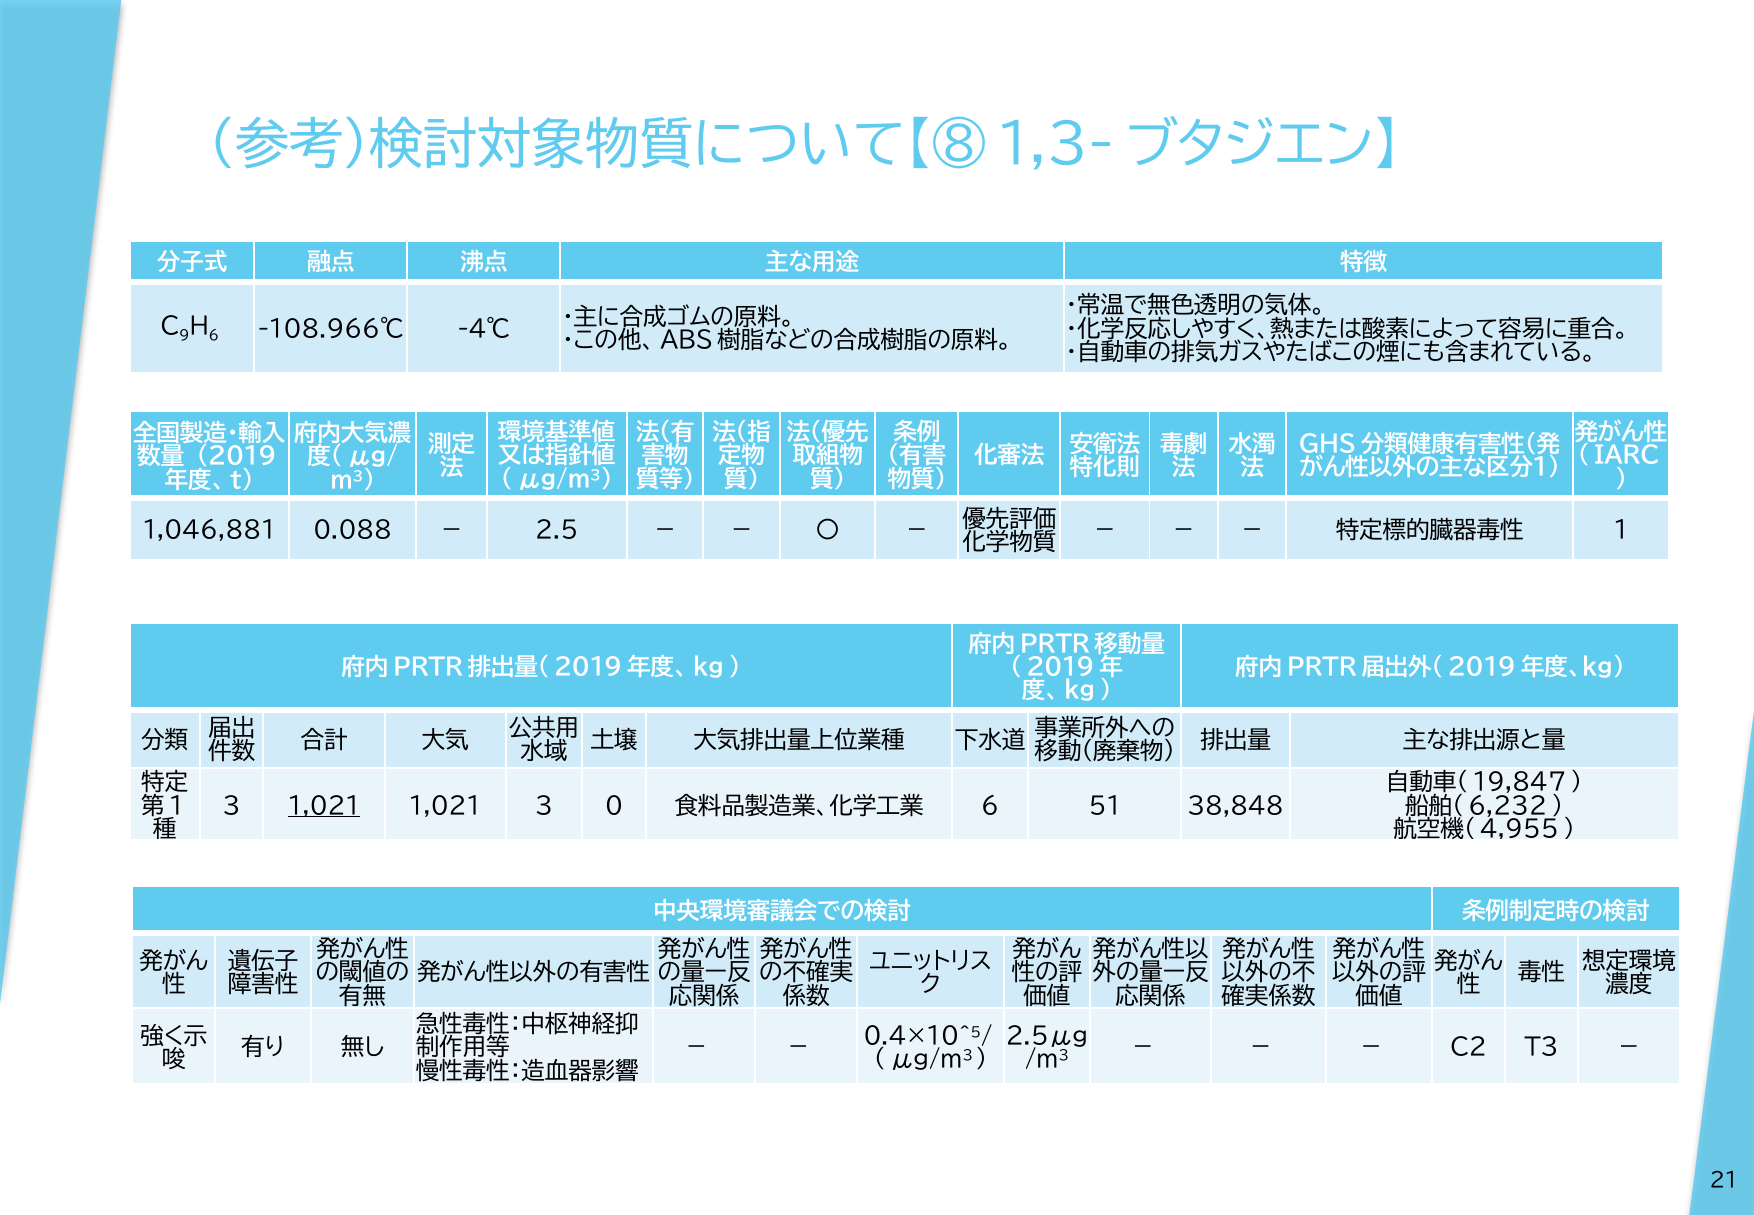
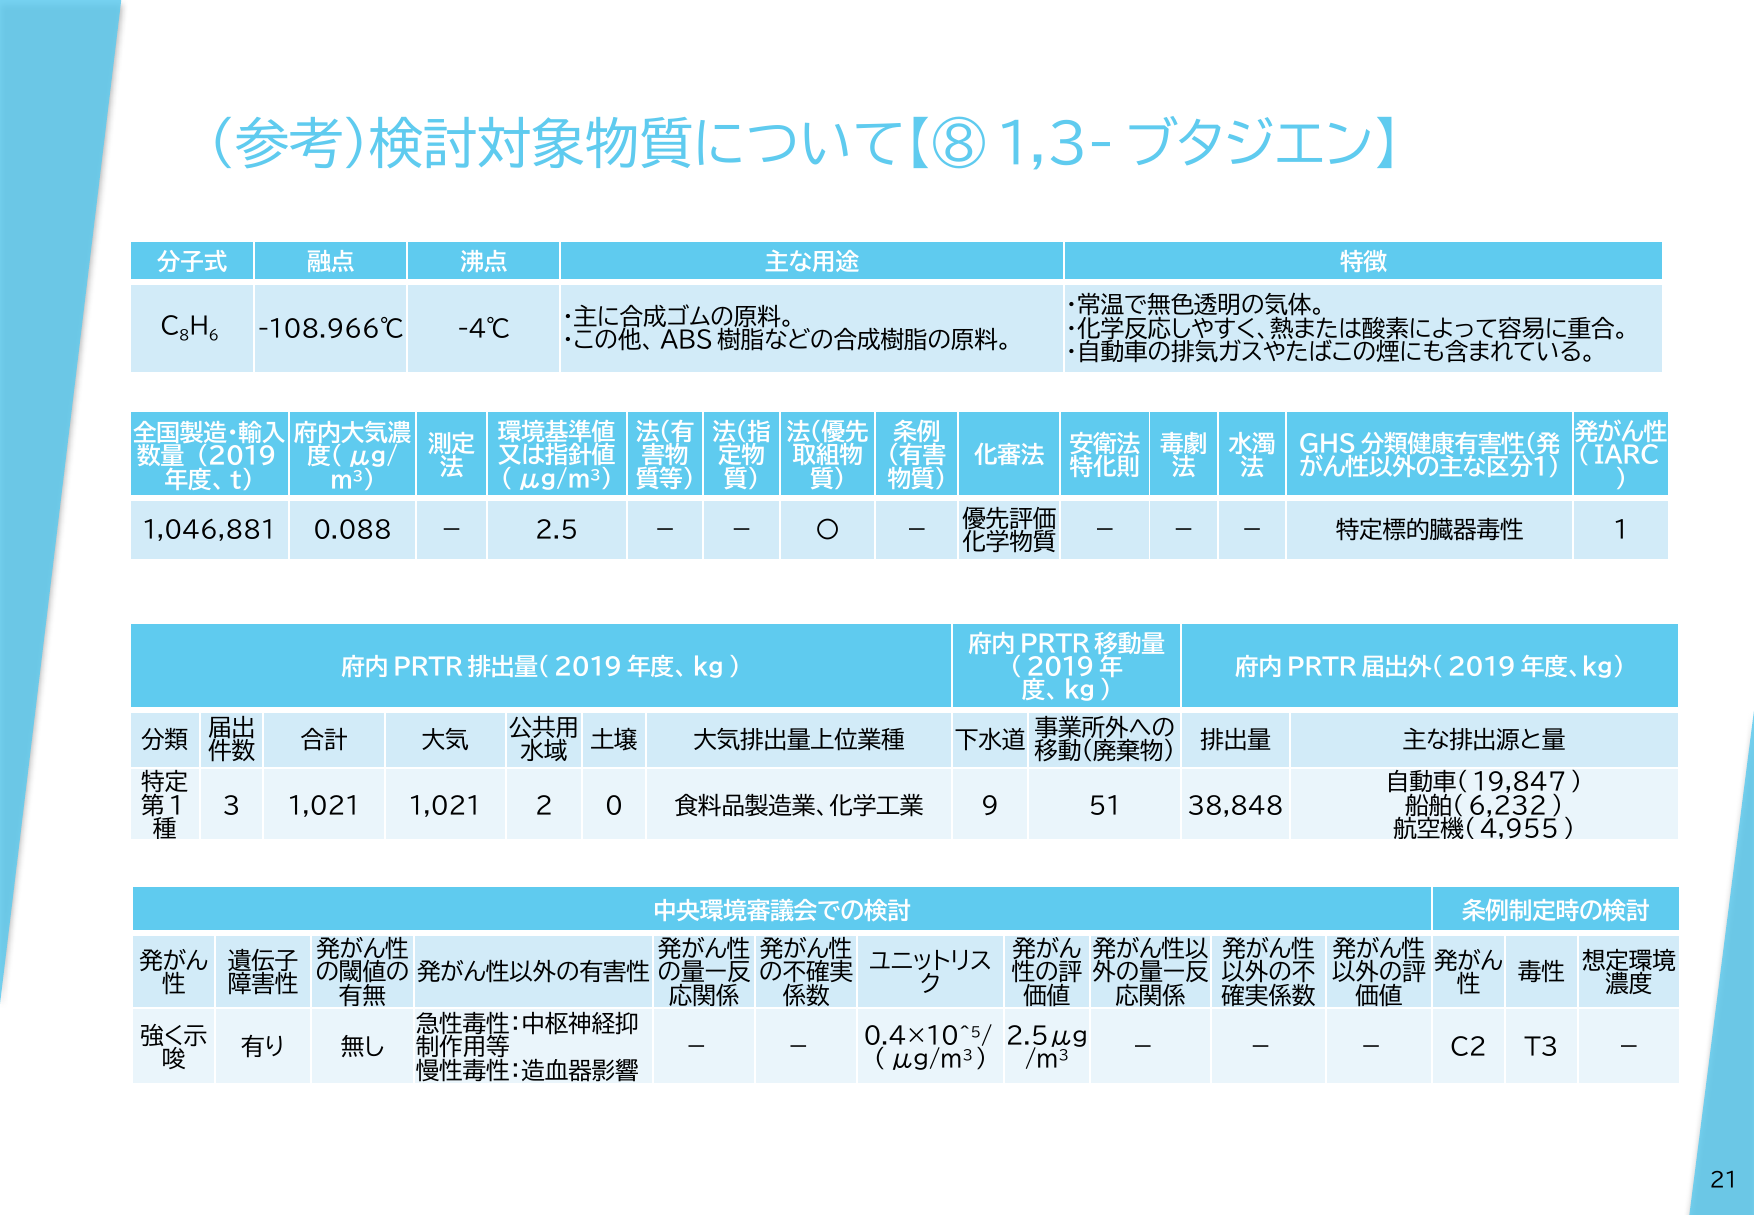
9: 9 -> 8 (184, 336)
1,021 underline: present -> none (324, 806)
1,021 3: 3 -> 2 (544, 806)
6: 6 -> 9 (990, 806)
